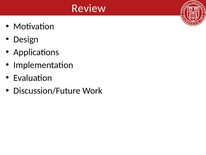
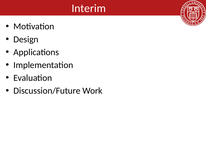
Review: Review -> Interim (89, 8)
